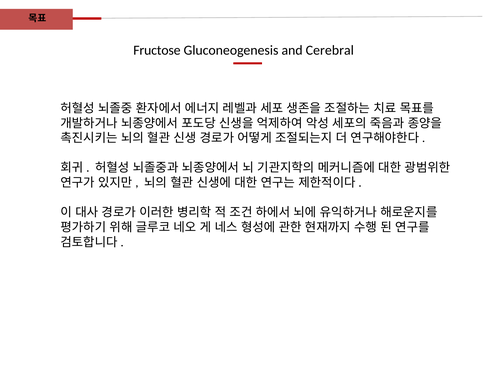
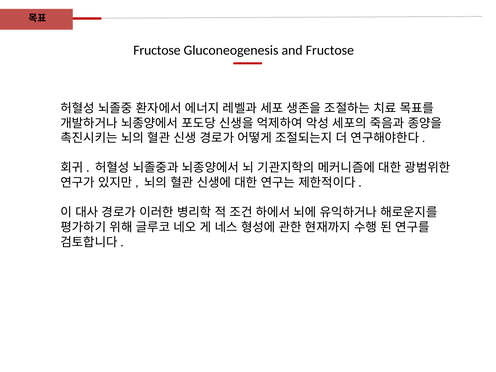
and Cerebral: Cerebral -> Fructose (330, 50)
